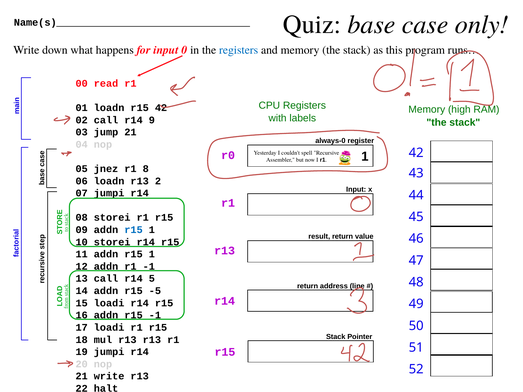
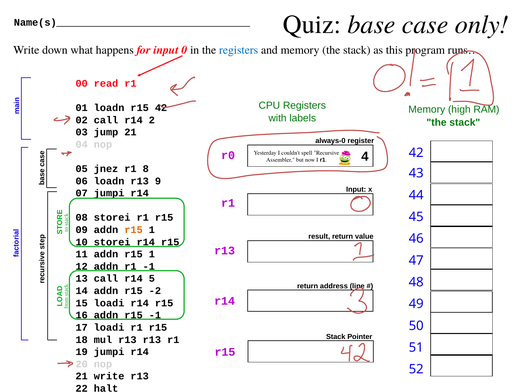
9: 9 -> 2 (152, 120)
1: 1 -> 4 (365, 157)
2: 2 -> 9 (158, 181)
r15 colour: blue -> orange (134, 230)
-5: -5 -> -2 (155, 291)
